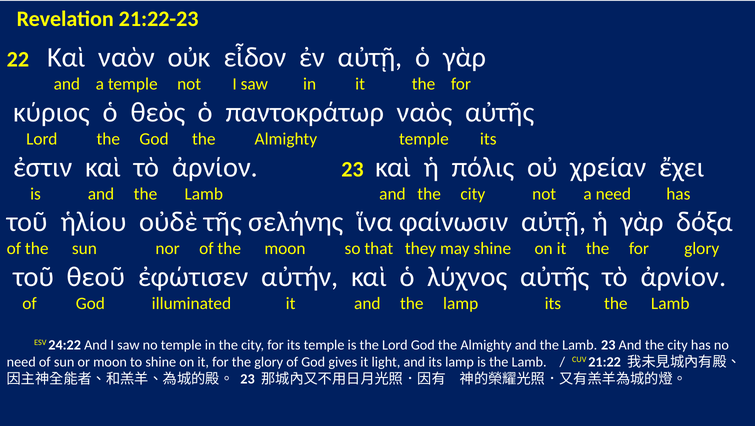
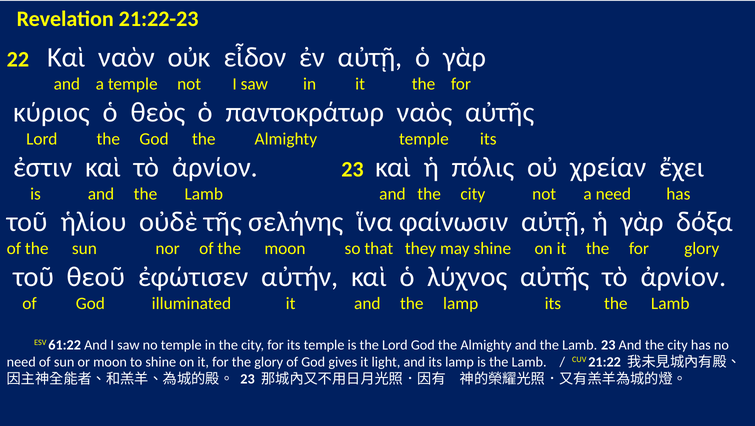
24:22: 24:22 -> 61:22 (65, 345)
